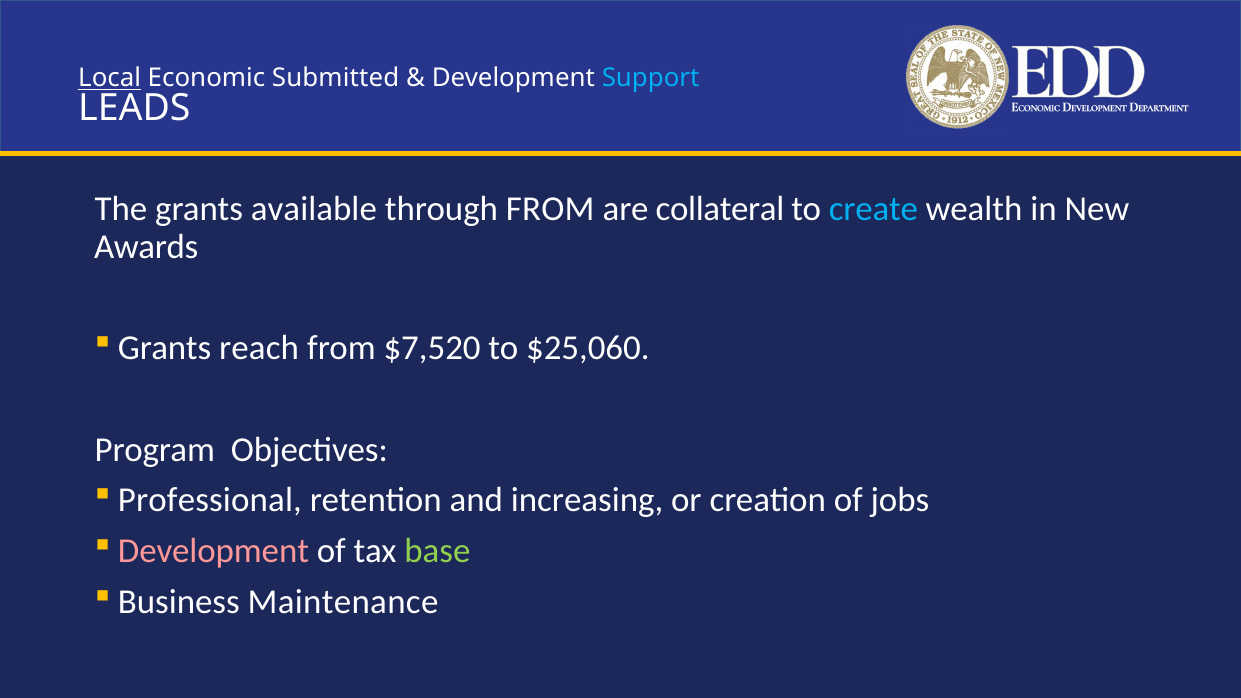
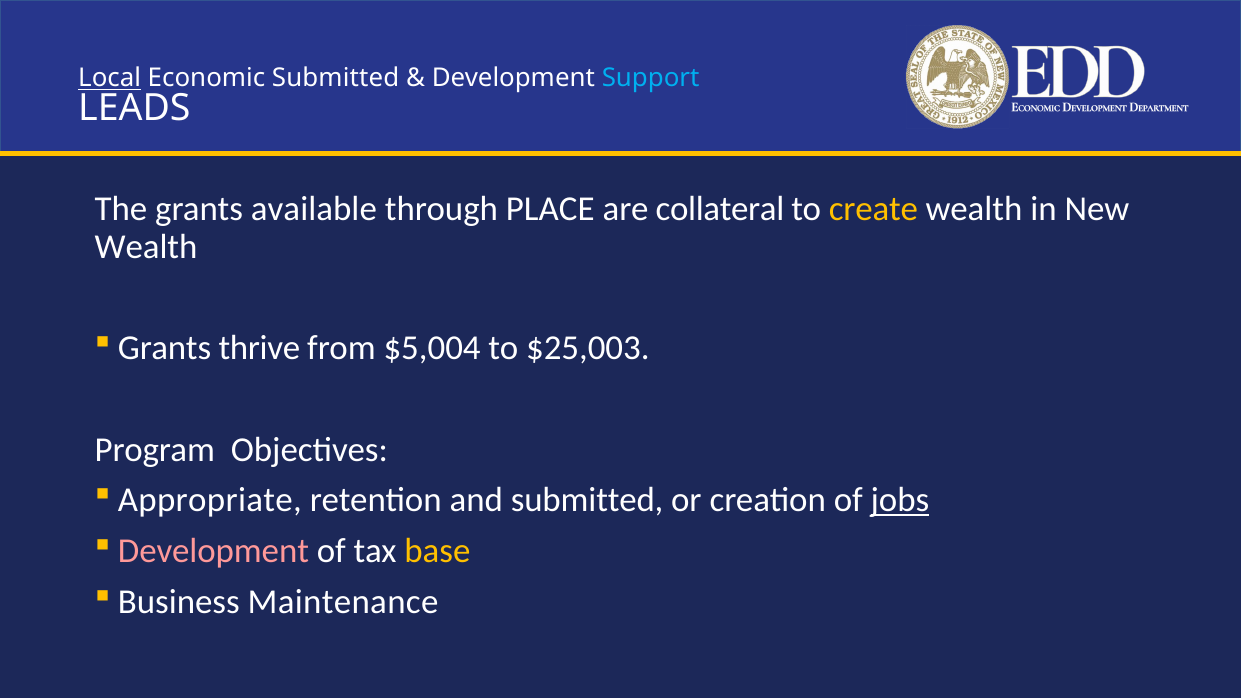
through FROM: FROM -> PLACE (550, 209)
create colour: light blue -> yellow (873, 209)
Awards: Awards -> Wealth (146, 247)
reach: reach -> thrive (259, 348)
$7,520: $7,520 -> $5,004 (432, 348)
$25,060: $25,060 -> $25,003 (588, 348)
Professional: Professional -> Appropriate (210, 500)
and increasing: increasing -> submitted (587, 500)
jobs underline: none -> present (900, 500)
base colour: light green -> yellow (437, 551)
